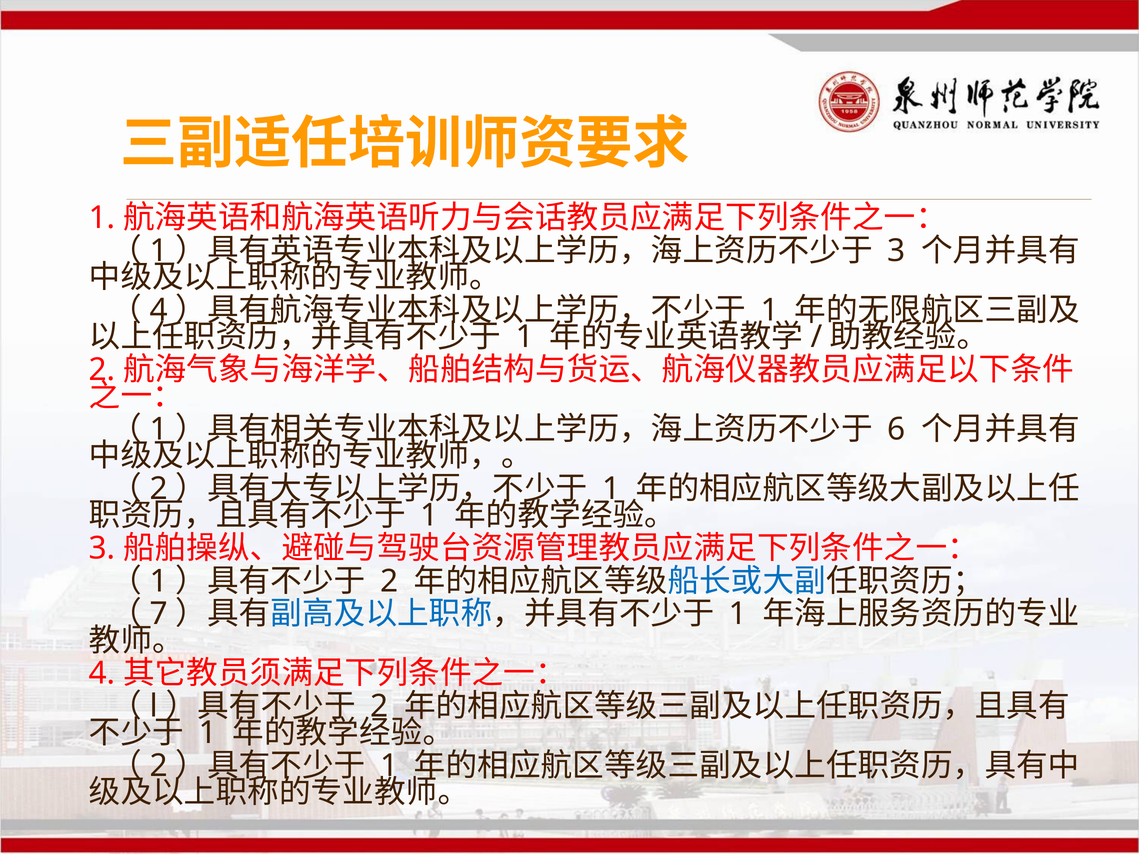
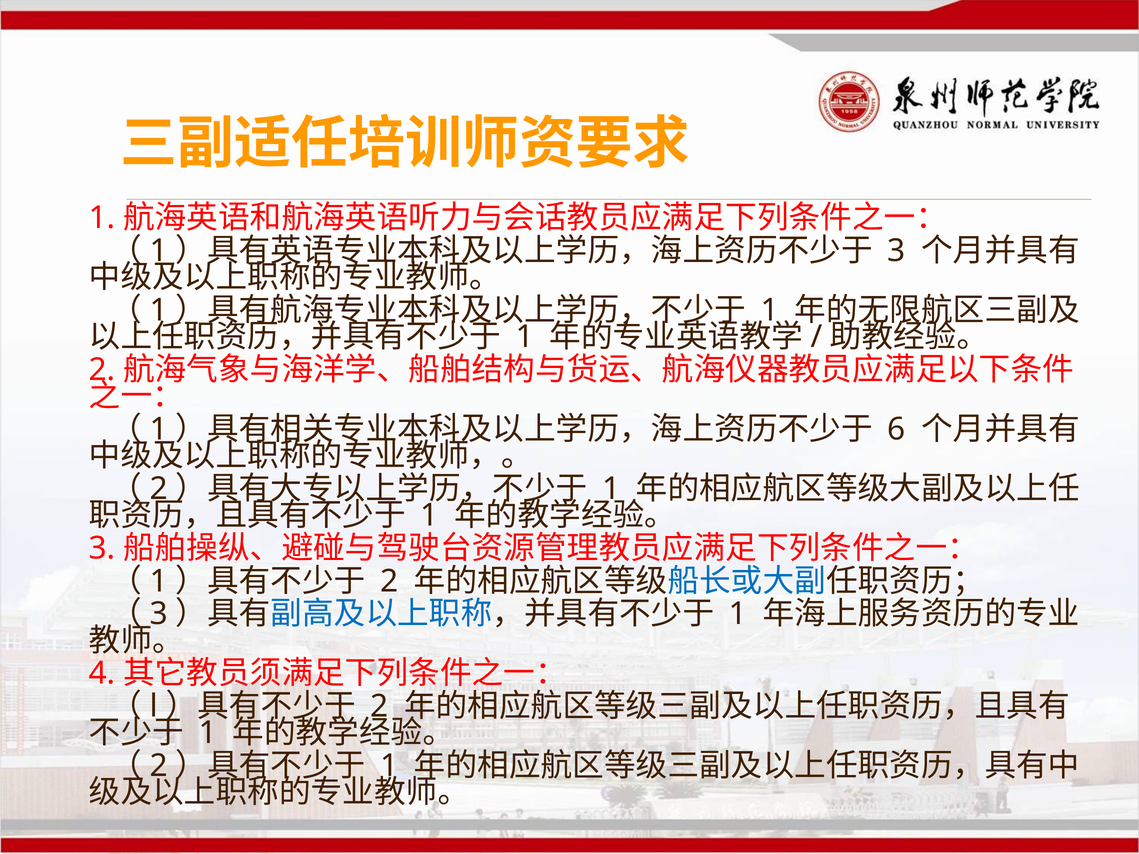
4: 4 -> 1 (159, 310)
7: 7 -> 3 (159, 614)
